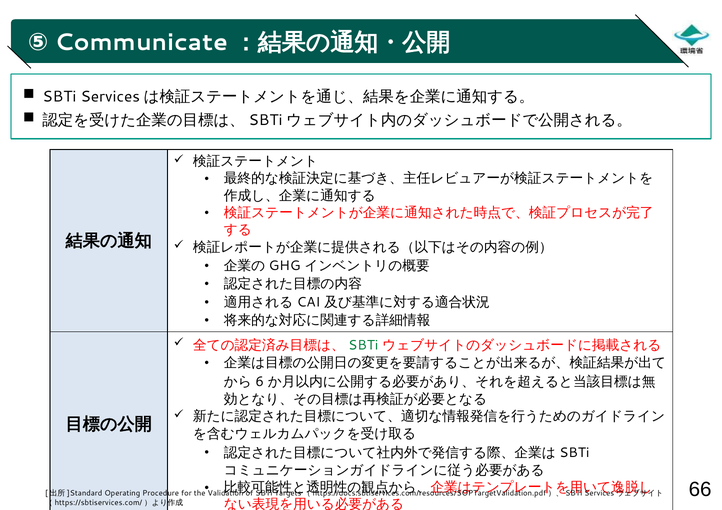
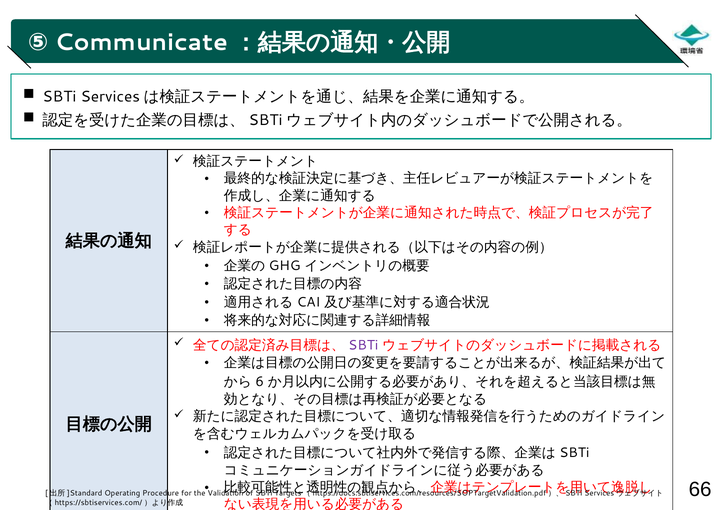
SBTi colour: green -> purple (363, 345)
